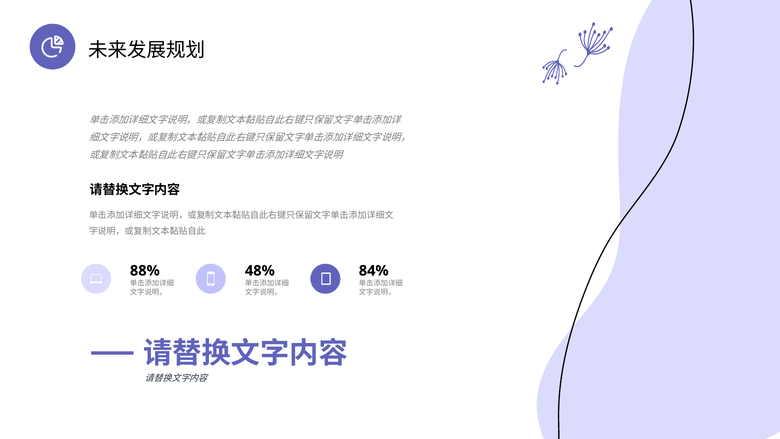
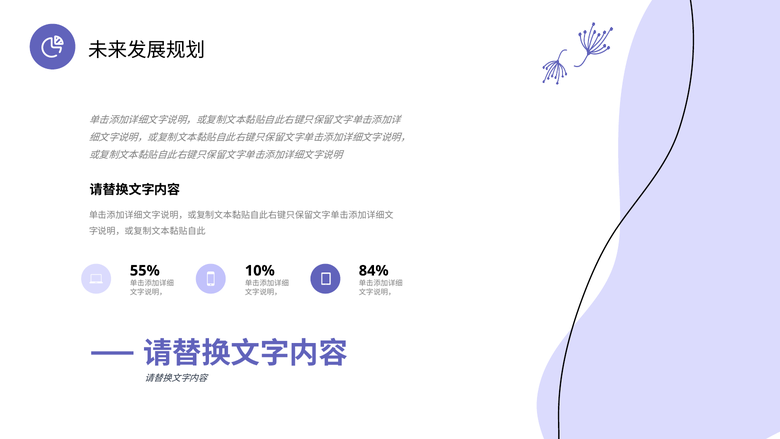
88%: 88% -> 55% (145, 271)
48%: 48% -> 10% (260, 271)
